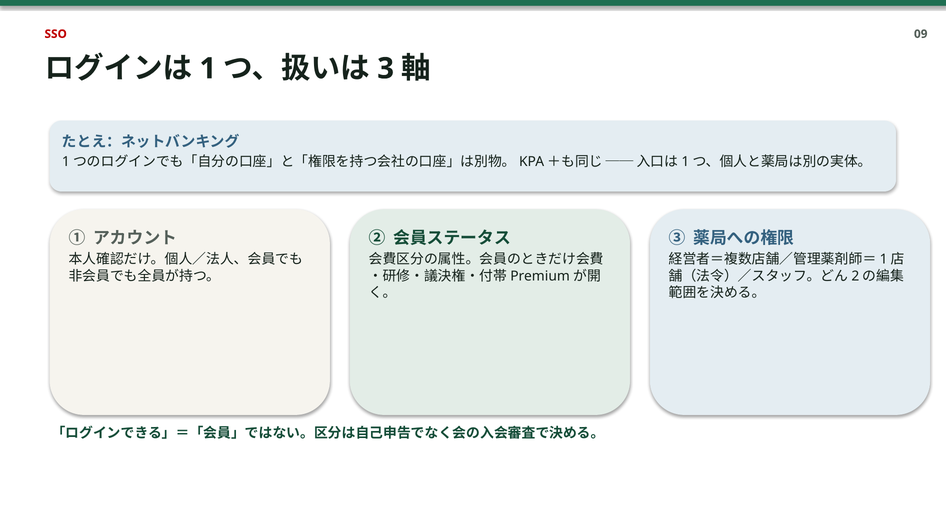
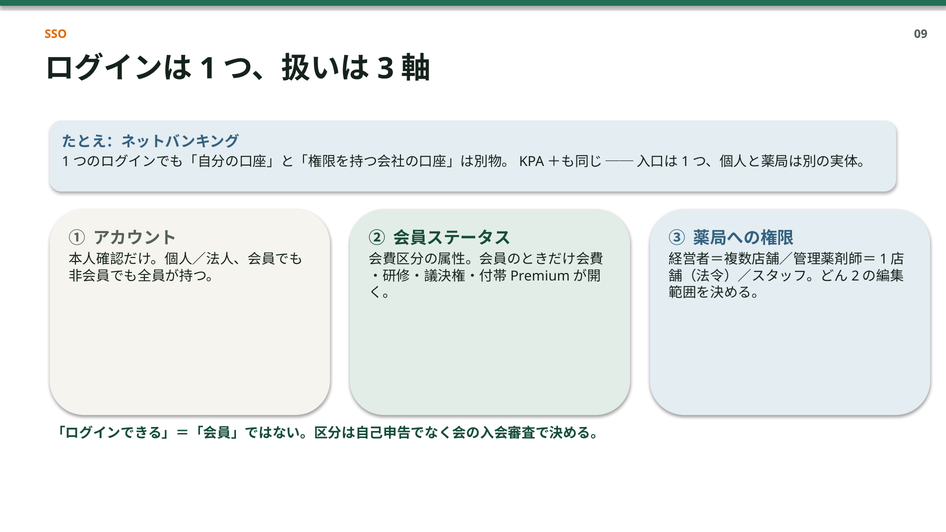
SSO colour: red -> orange (56, 34)
